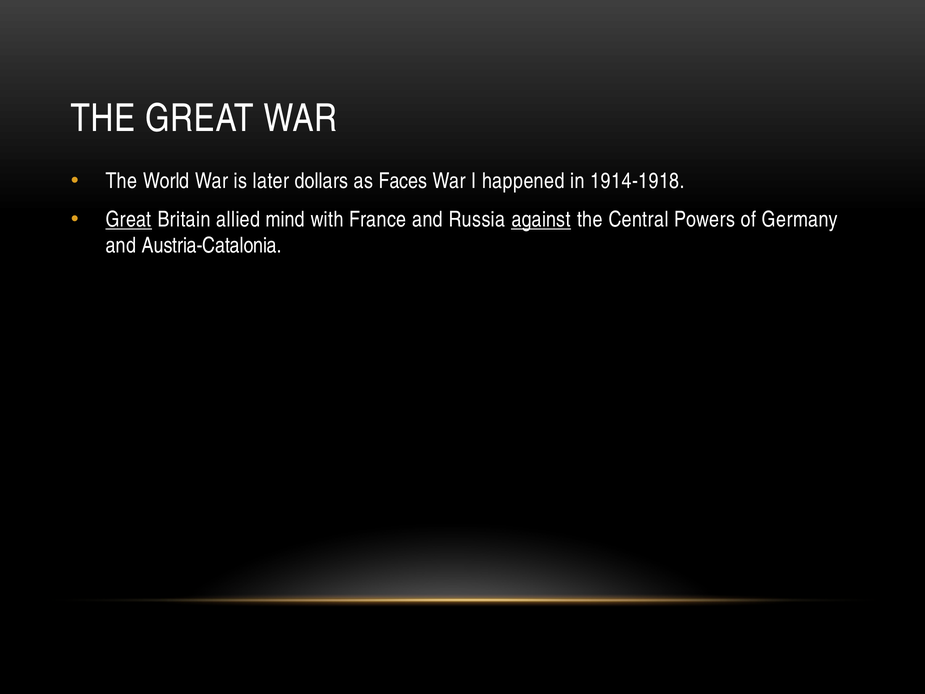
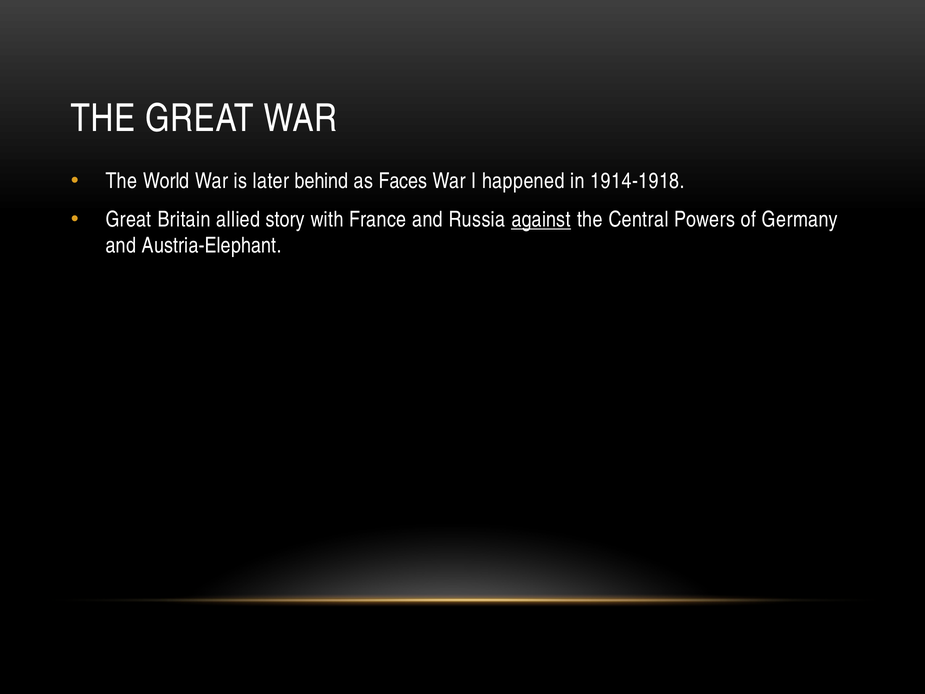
dollars: dollars -> behind (322, 181)
Great underline: present -> none (129, 219)
mind: mind -> story (285, 219)
Austria-Catalonia: Austria-Catalonia -> Austria-Elephant (212, 246)
